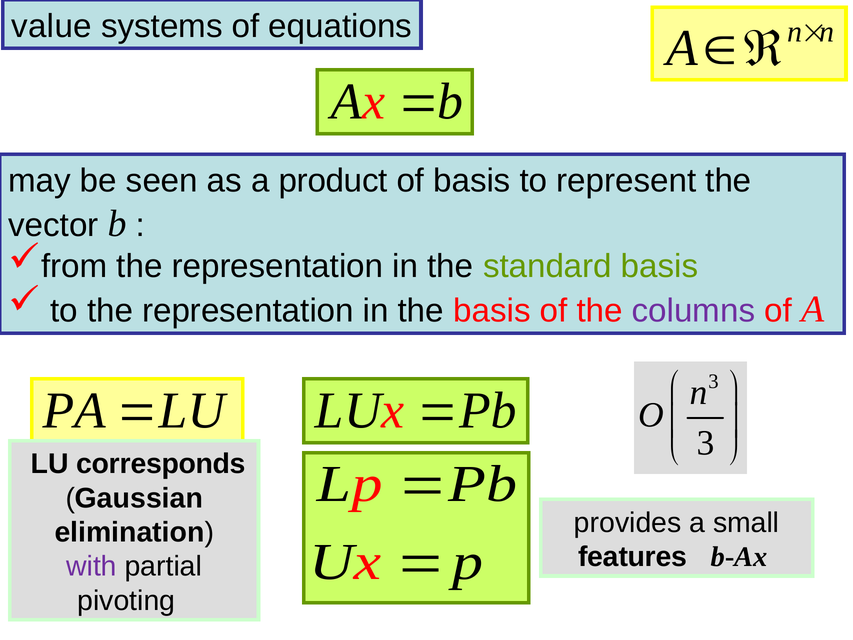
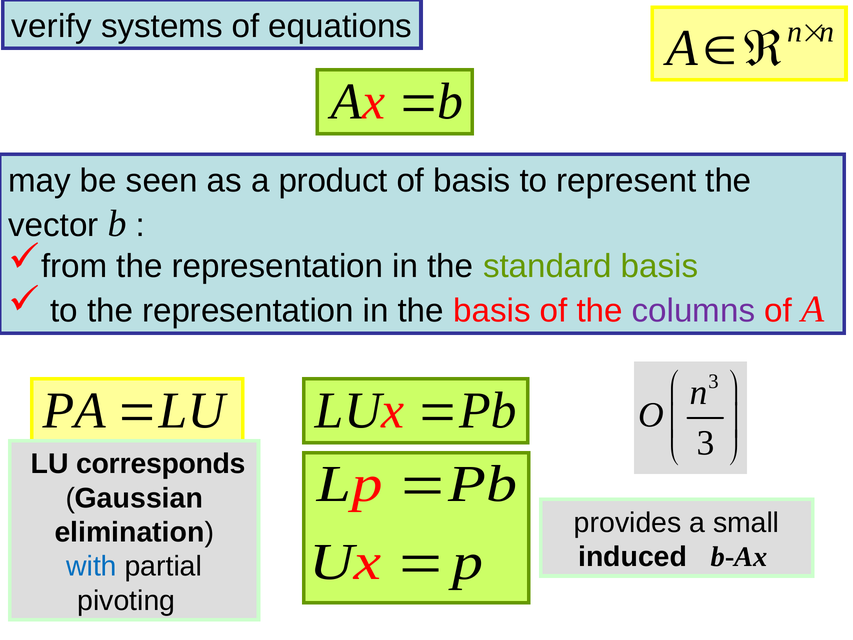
value: value -> verify (52, 26)
features: features -> induced (633, 557)
with colour: purple -> blue (92, 566)
